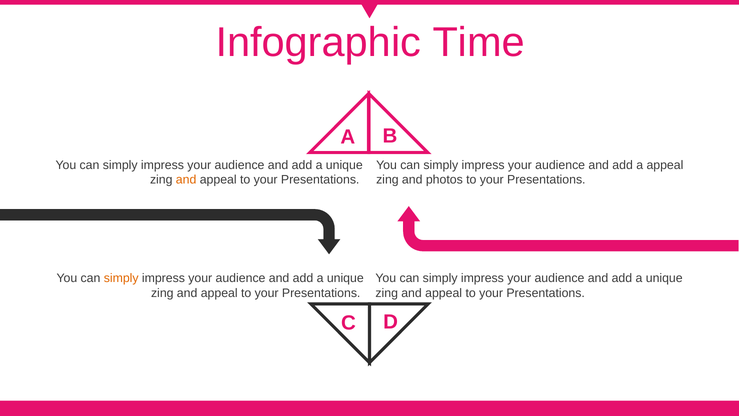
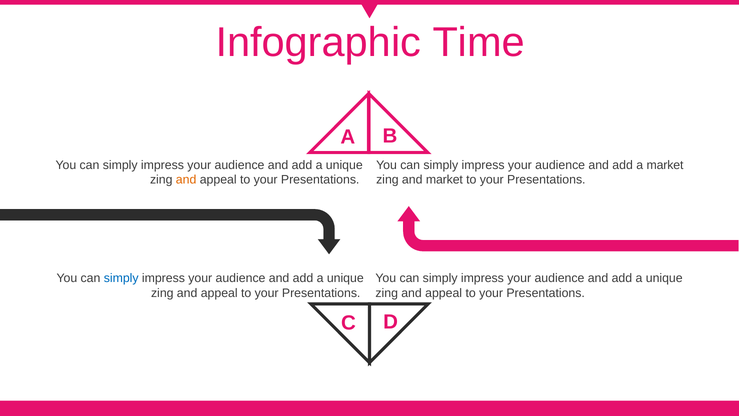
a appeal: appeal -> market (665, 165)
and photos: photos -> market (444, 180)
simply colour: orange -> blue (121, 278)
